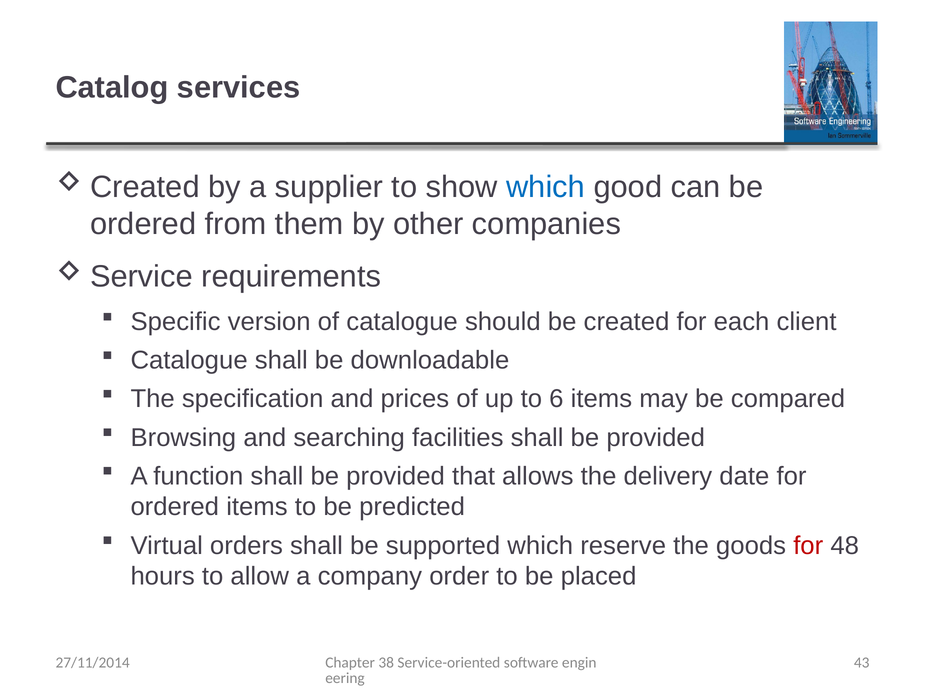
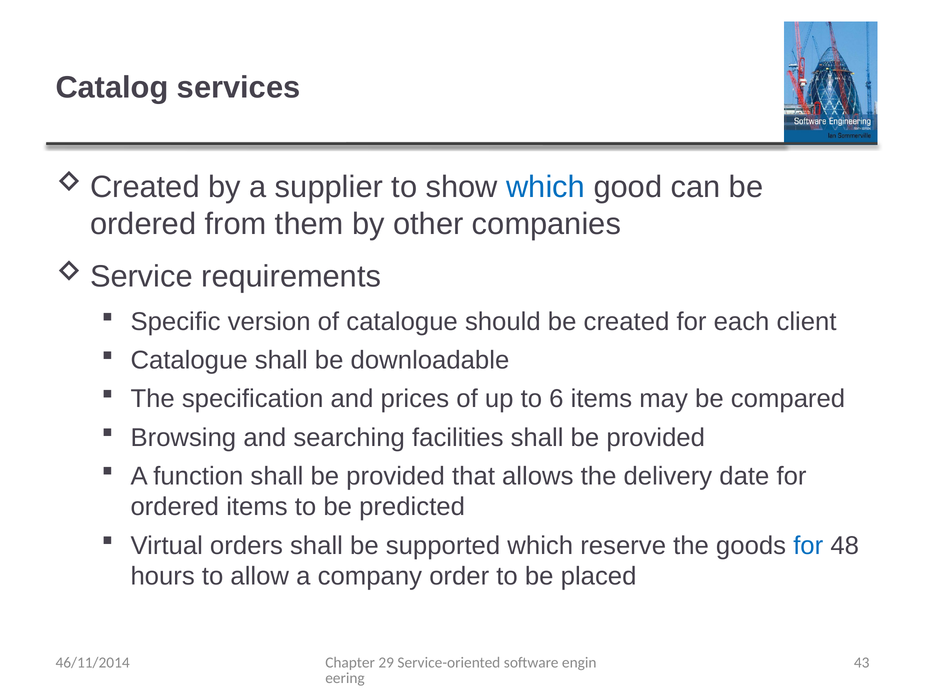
for colour: red -> blue (808, 545)
38: 38 -> 29 (386, 662)
27/11/2014: 27/11/2014 -> 46/11/2014 (93, 663)
